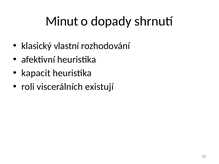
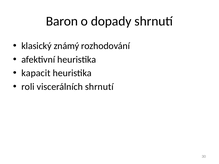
Minut: Minut -> Baron (62, 21)
vlastní: vlastní -> známý (66, 46)
viscerálních existují: existují -> shrnutí (99, 87)
